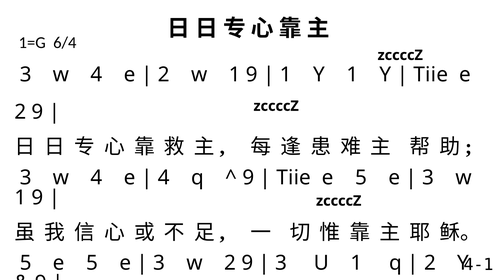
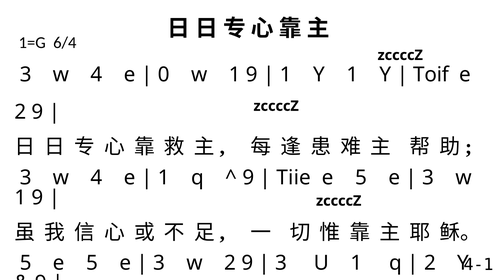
2: 2 -> 0 (164, 74)
Tiie: Tiie -> Toif (431, 74)
4: 4 -> 1 (164, 177)
